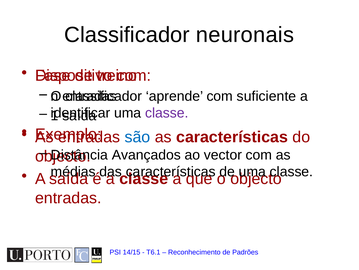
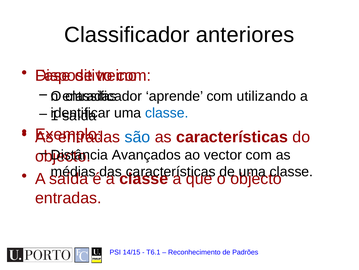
neuronais: neuronais -> anteriores (245, 35)
suficiente: suficiente -> utilizando (266, 96)
classe colour: purple -> blue (167, 113)
